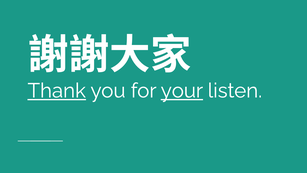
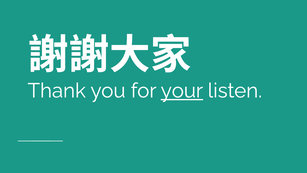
Thank underline: present -> none (57, 91)
